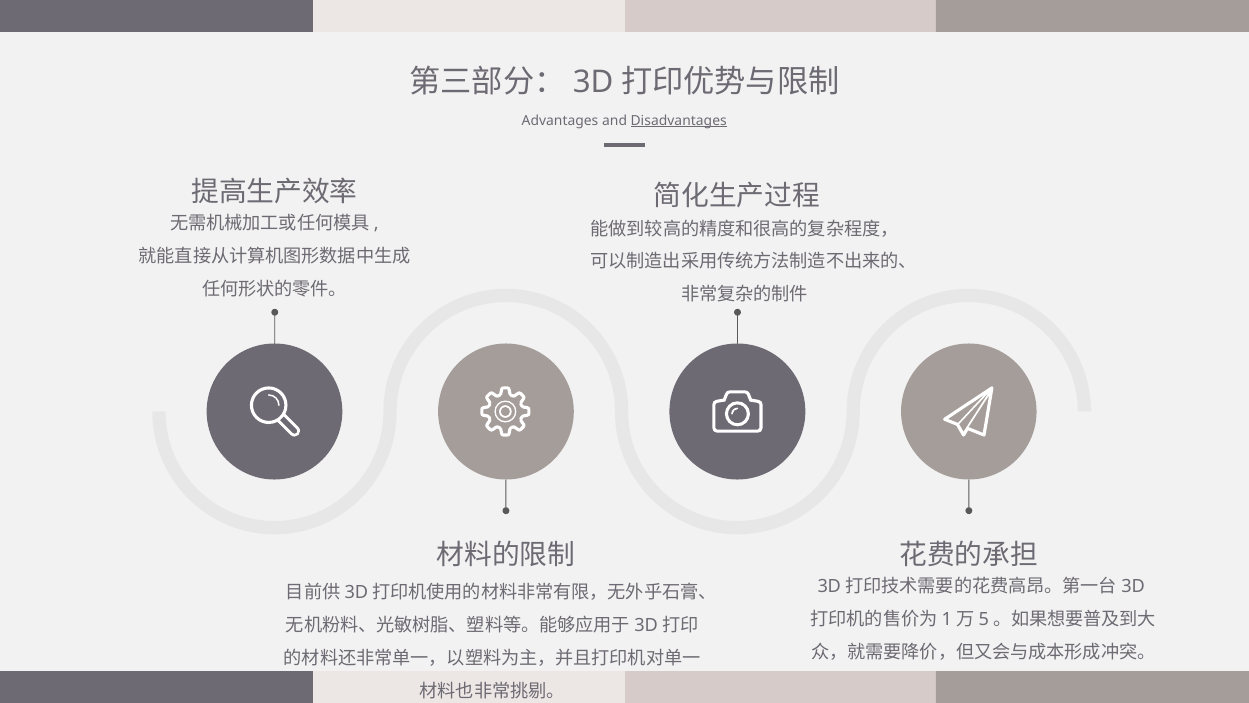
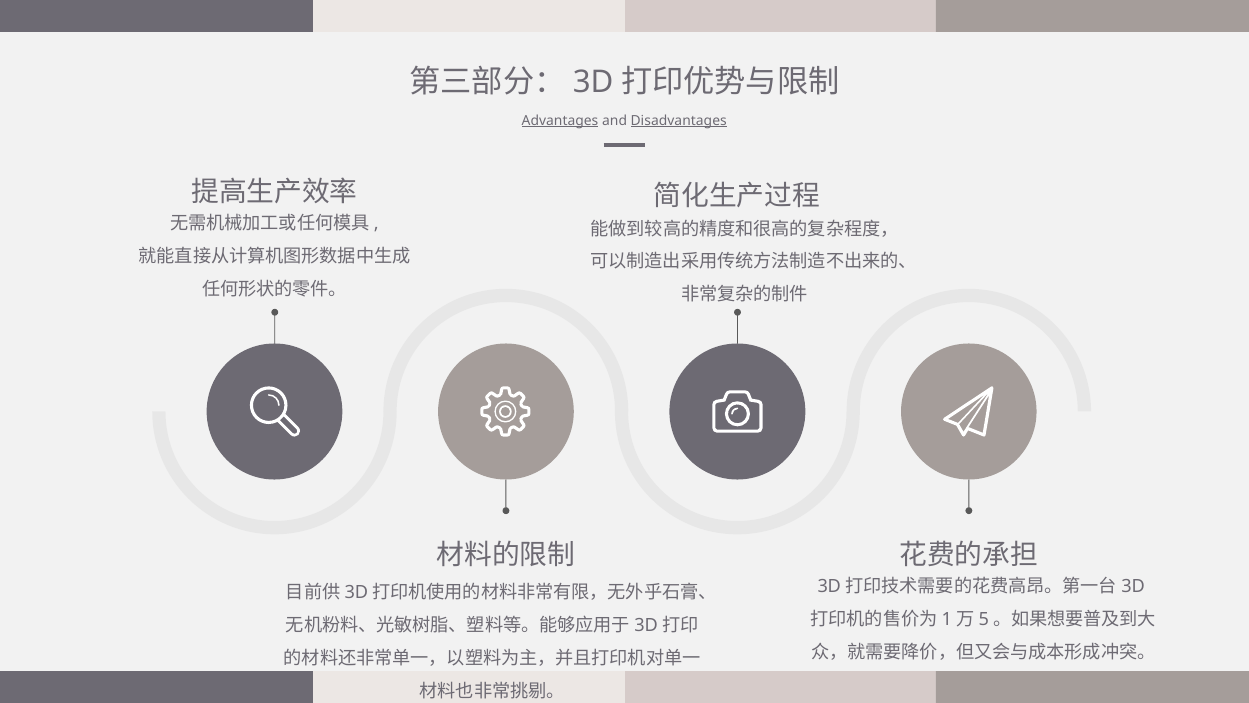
Advantages underline: none -> present (560, 121)
